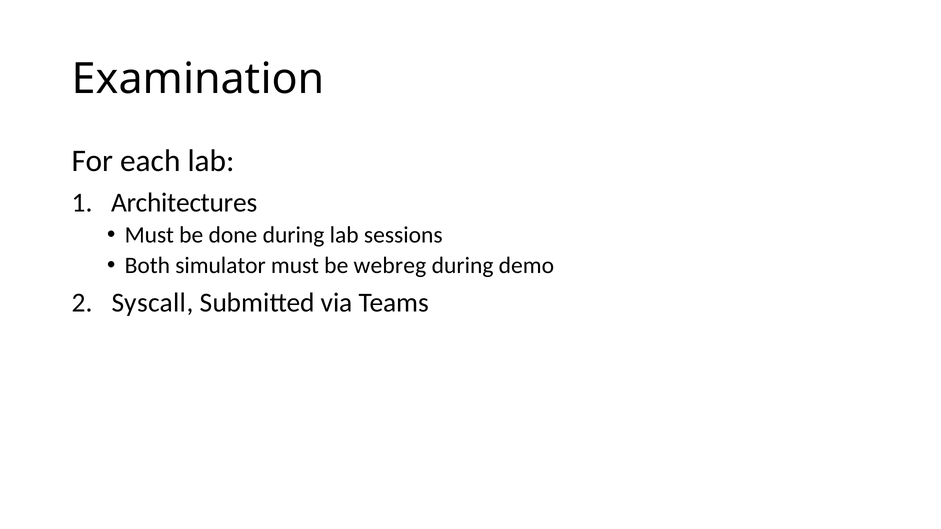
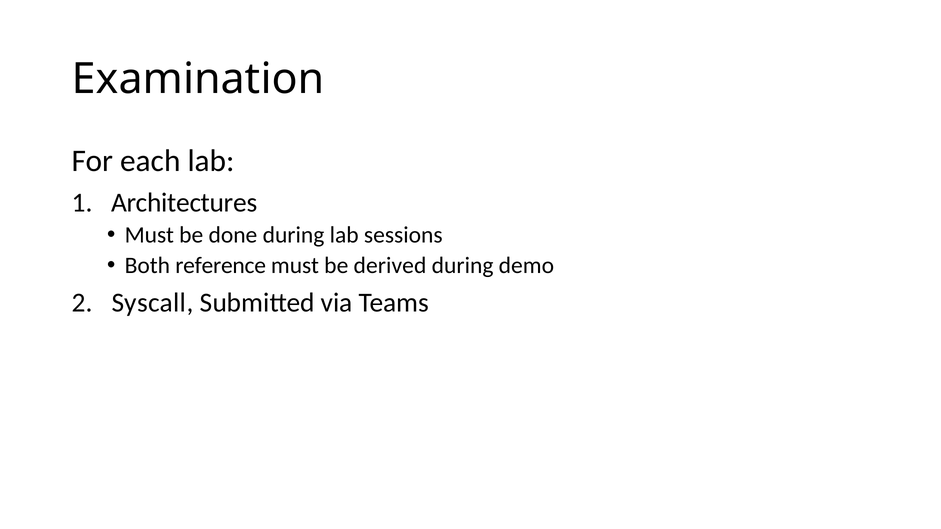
simulator: simulator -> reference (221, 266)
webreg: webreg -> derived (390, 266)
